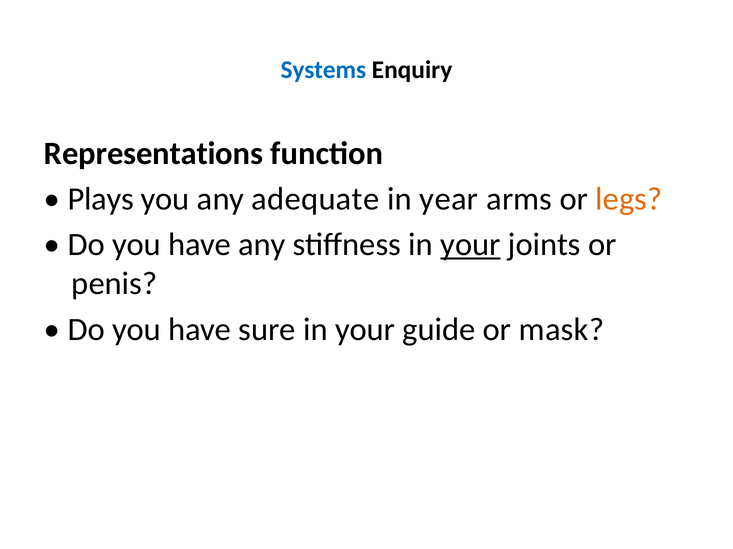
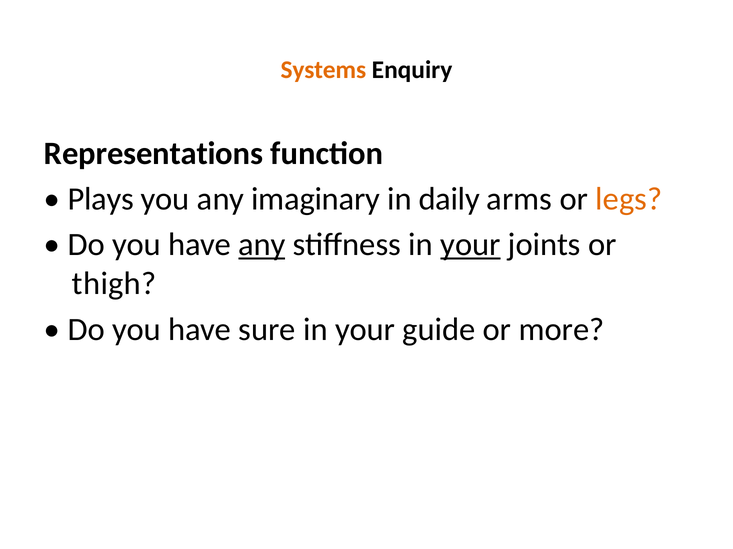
Systems colour: blue -> orange (323, 70)
adequate: adequate -> imaginary (316, 199)
year: year -> daily (449, 199)
any underline: none -> present (262, 245)
penis: penis -> thigh (114, 284)
mask: mask -> more (562, 330)
